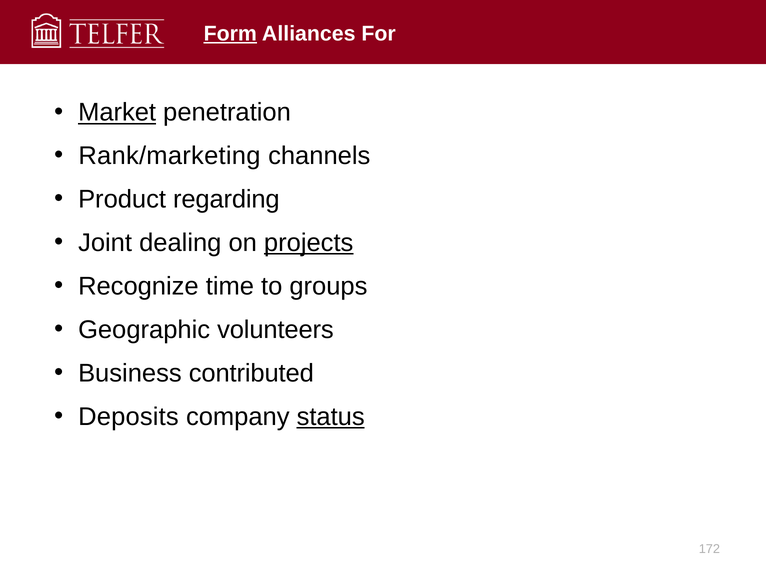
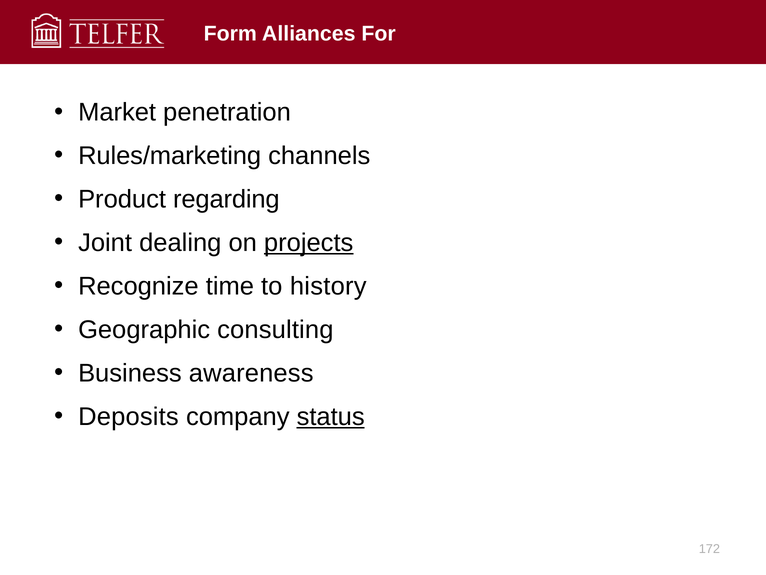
Form underline: present -> none (230, 34)
Market underline: present -> none (117, 112)
Rank/marketing: Rank/marketing -> Rules/marketing (170, 156)
groups: groups -> history (328, 286)
volunteers: volunteers -> consulting (275, 329)
contributed: contributed -> awareness (251, 373)
